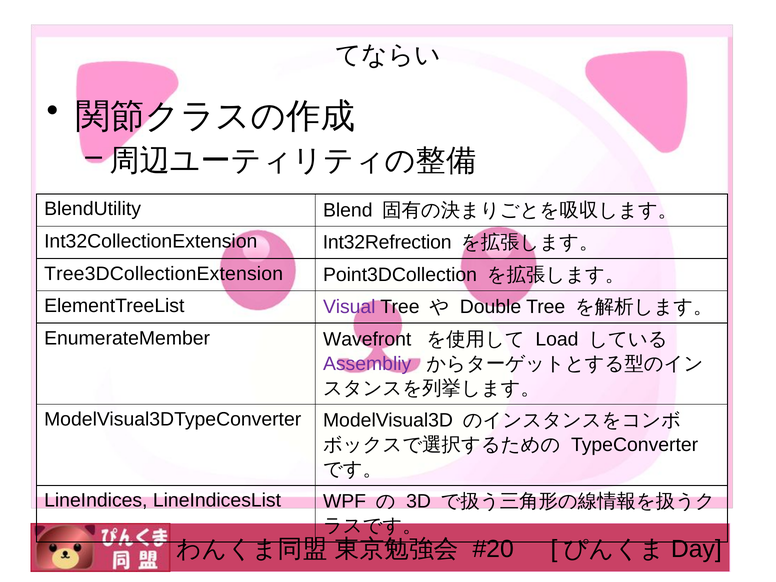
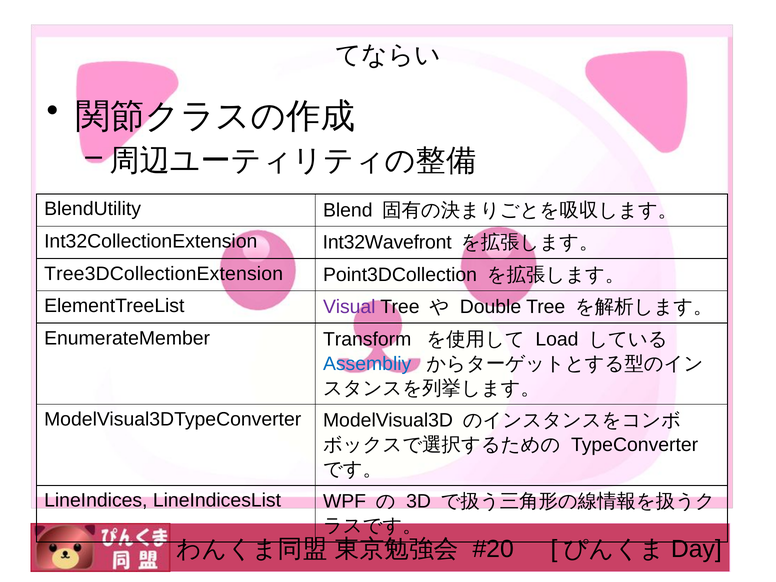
Int32Refrection: Int32Refrection -> Int32Wavefront (387, 242)
Wavefront: Wavefront -> Transform (367, 339)
Assembliy colour: purple -> blue (367, 364)
